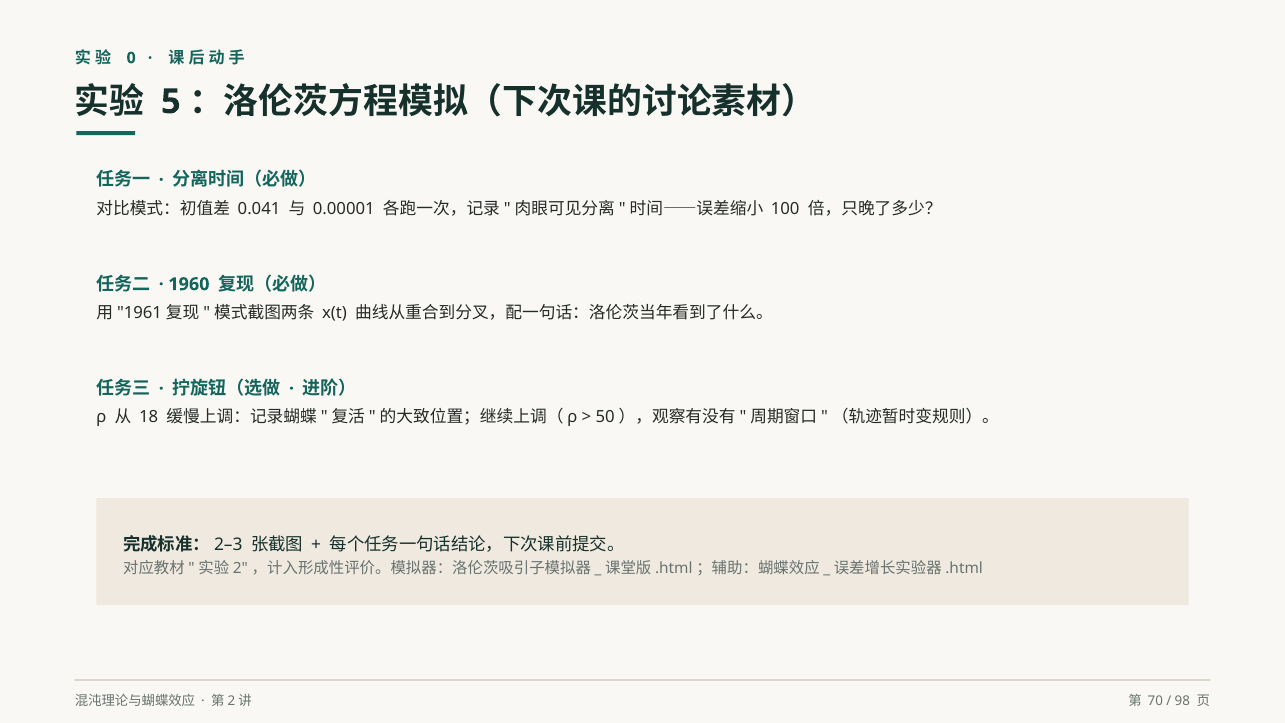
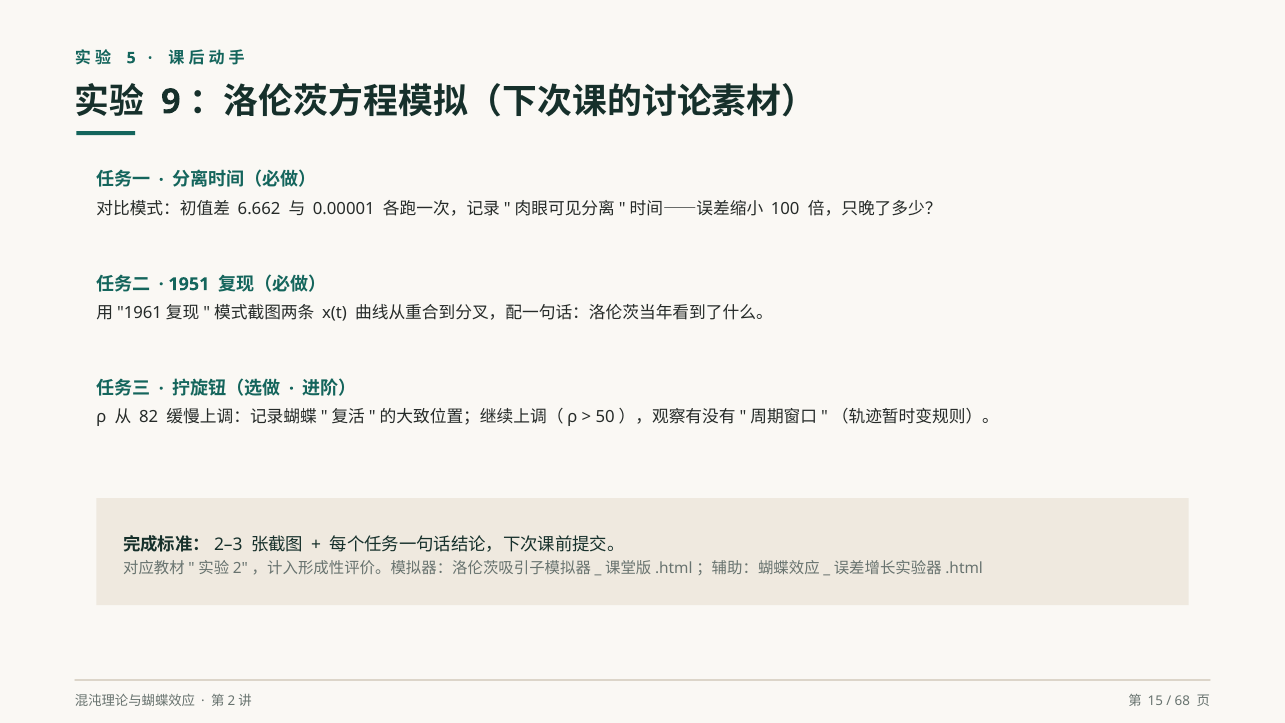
0: 0 -> 5 (131, 58)
5: 5 -> 9 (171, 102)
0.041: 0.041 -> 6.662 (259, 209)
1960: 1960 -> 1951 (189, 284)
18: 18 -> 82 (149, 417)
70: 70 -> 15 (1155, 701)
98: 98 -> 68 (1182, 701)
